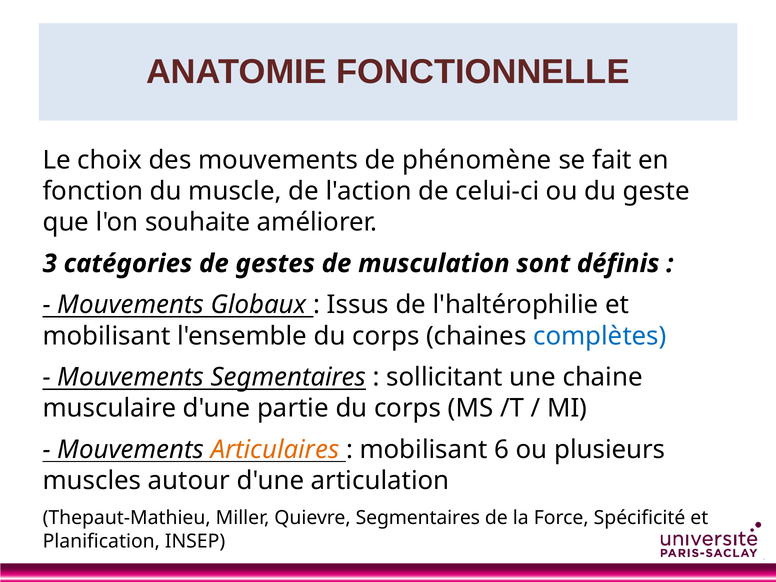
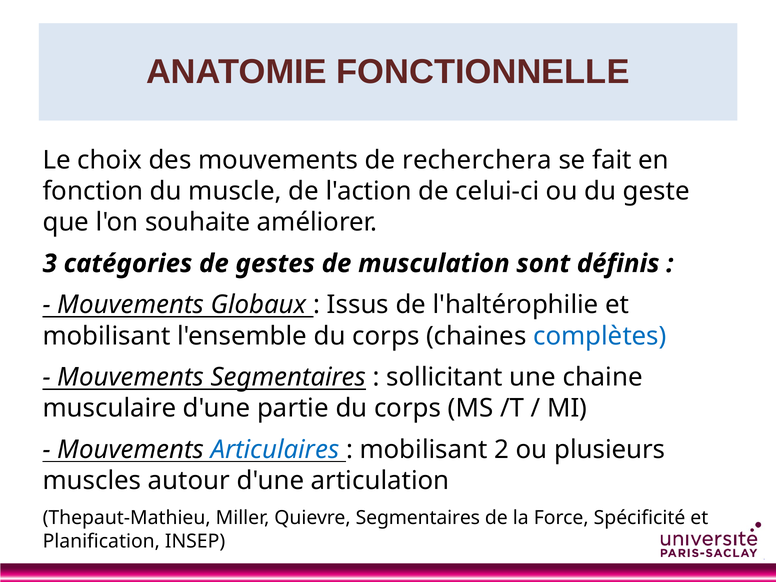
phénomène: phénomène -> recherchera (477, 160)
Articulaires colour: orange -> blue (275, 450)
6: 6 -> 2 (502, 450)
